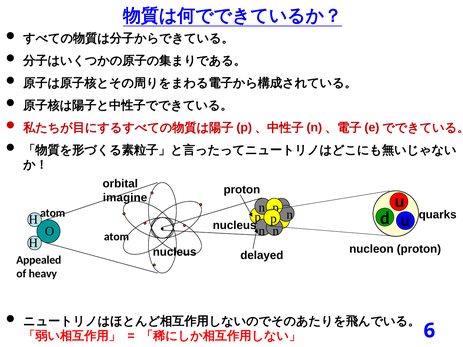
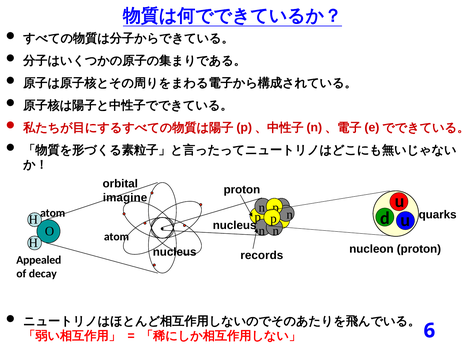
delayed: delayed -> records (262, 256)
heavy: heavy -> decay (43, 274)
